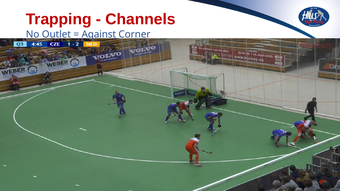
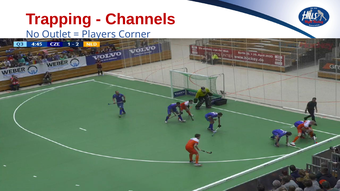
Against: Against -> Players (99, 34)
